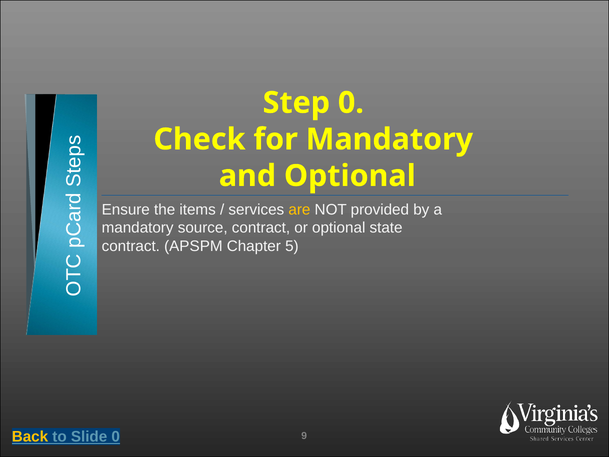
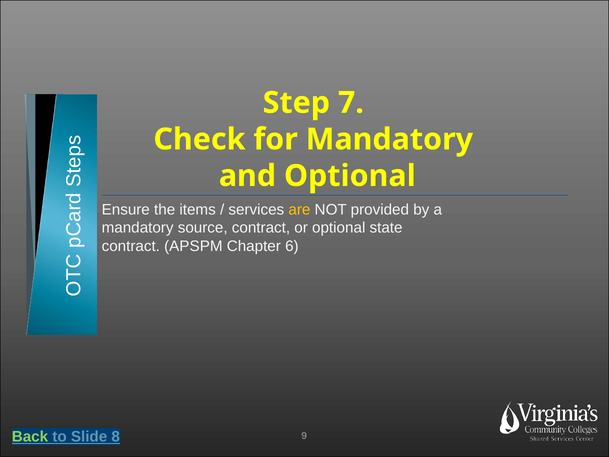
Step 0: 0 -> 7 (351, 103)
5: 5 -> 6 (292, 246)
Back colour: yellow -> light green (30, 436)
Slide 0: 0 -> 8 (116, 436)
